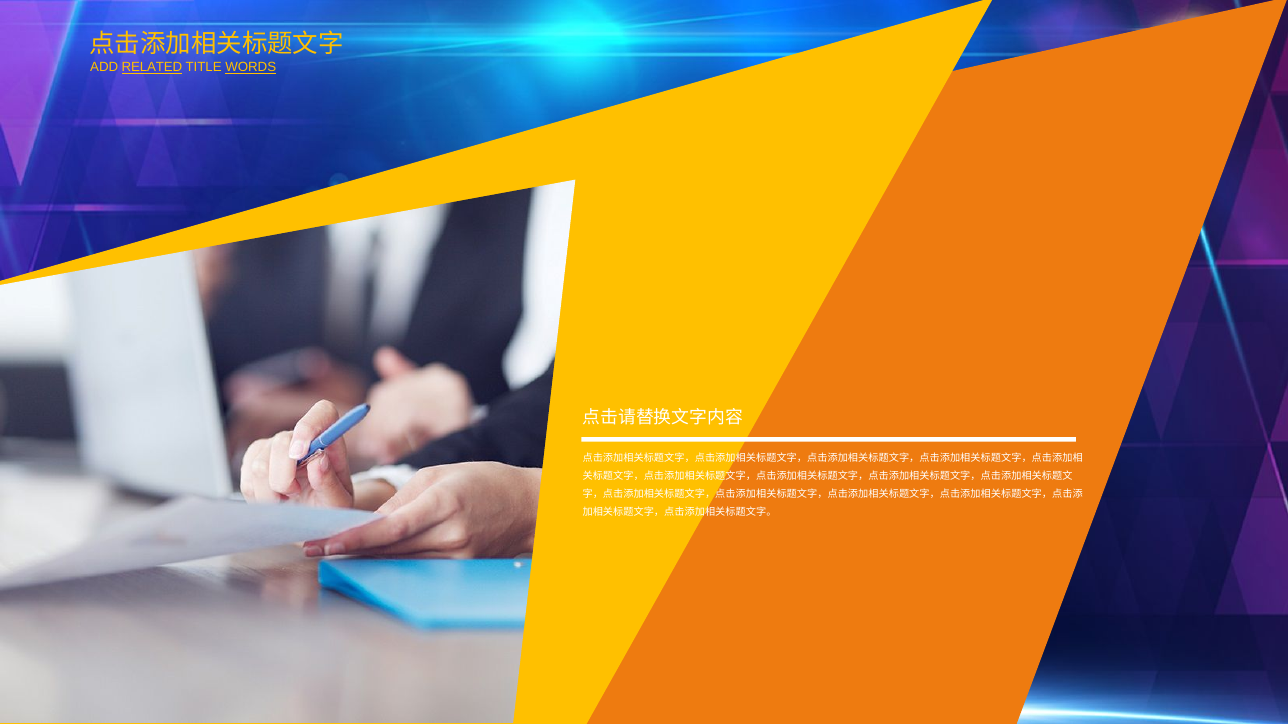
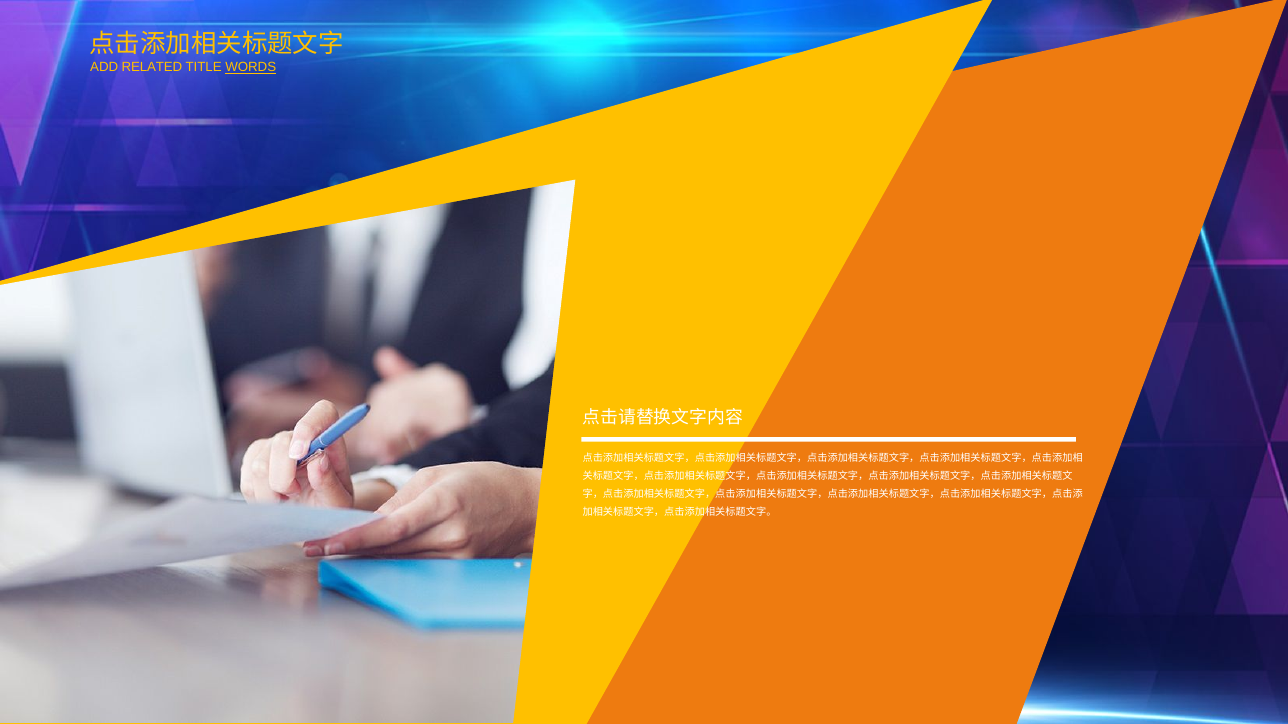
RELATED underline: present -> none (152, 68)
